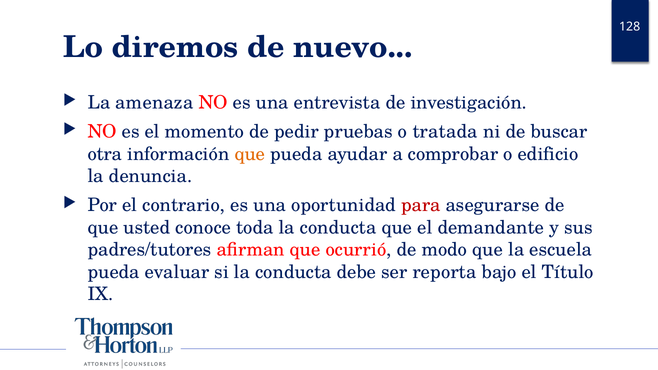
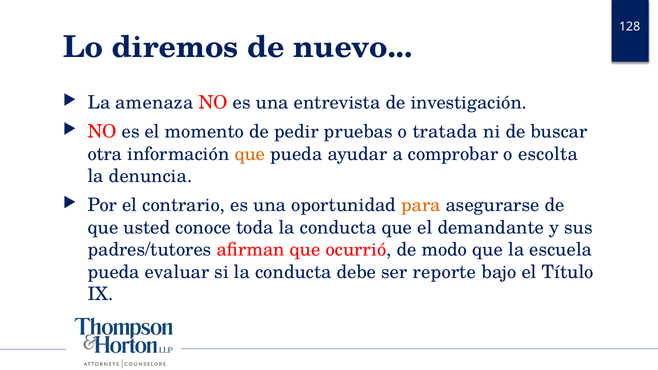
edificio: edificio -> escolta (548, 154)
para colour: red -> orange (421, 205)
reporta: reporta -> reporte (445, 272)
